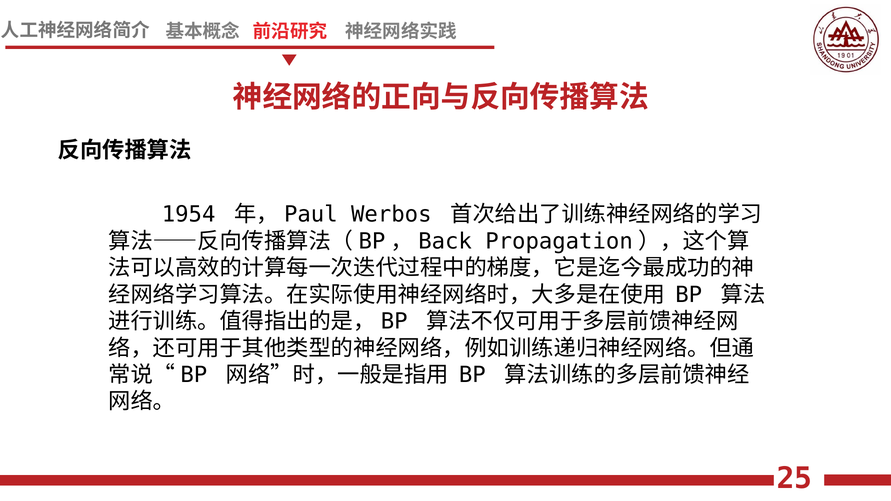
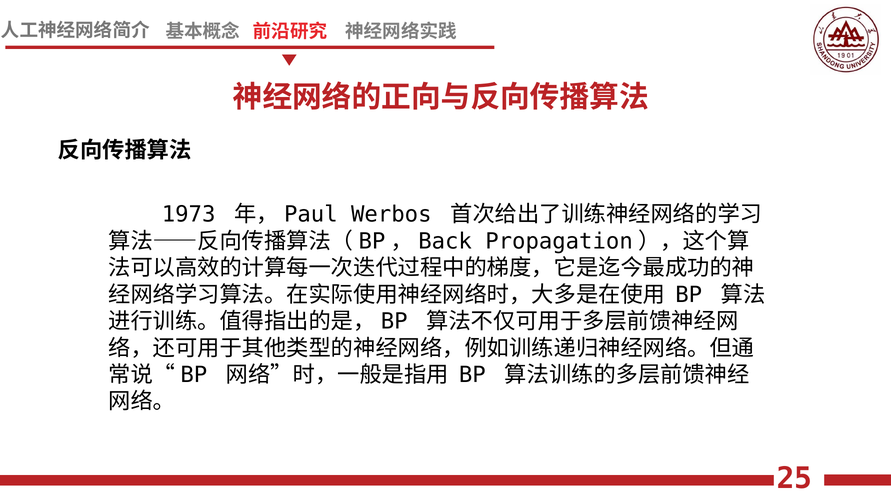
1954: 1954 -> 1973 (189, 215)
